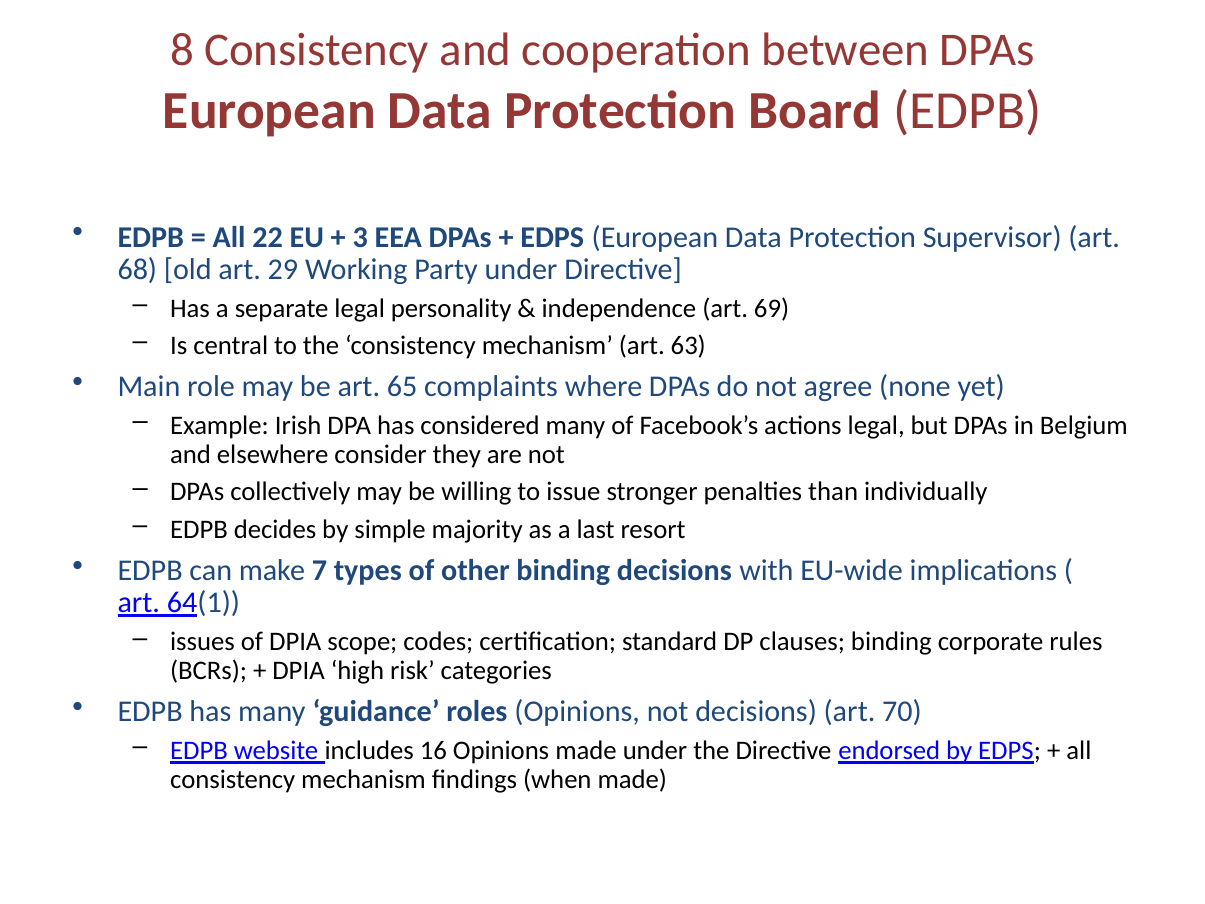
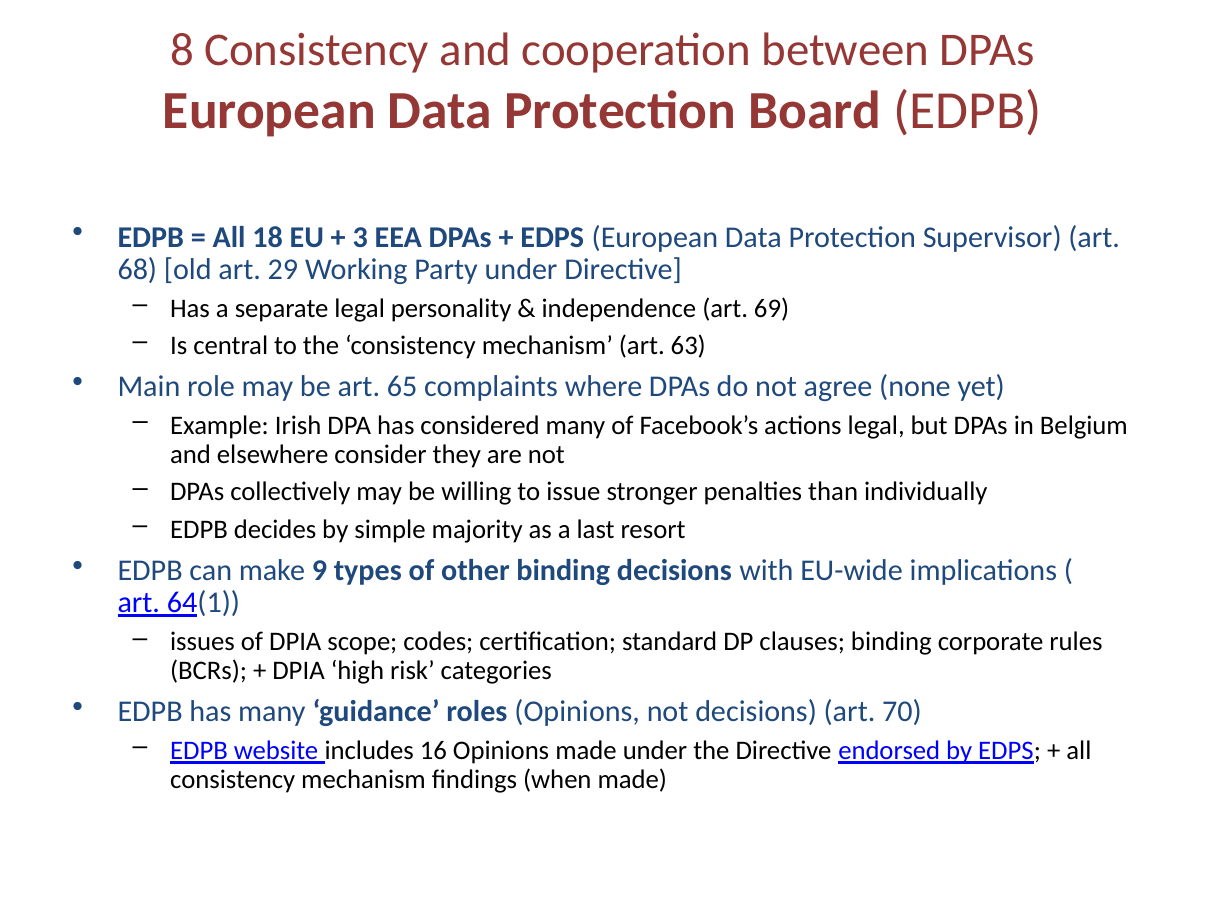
22: 22 -> 18 (268, 237)
7: 7 -> 9 (320, 570)
